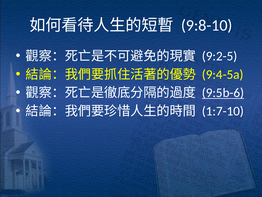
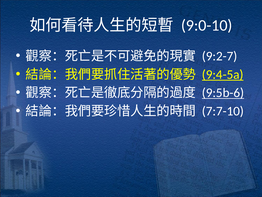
9:8-10: 9:8-10 -> 9:0-10 (207, 25)
9:2-5: 9:2-5 -> 9:2-7 (220, 56)
9:4-5a underline: none -> present (223, 74)
1:7-10: 1:7-10 -> 7:7-10 (223, 111)
